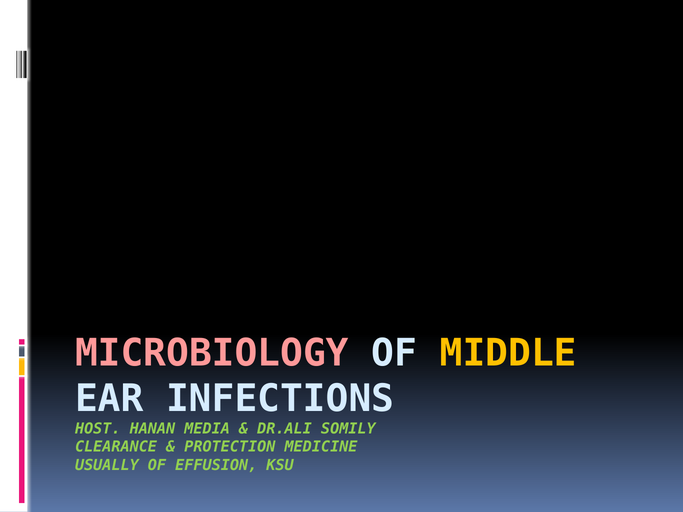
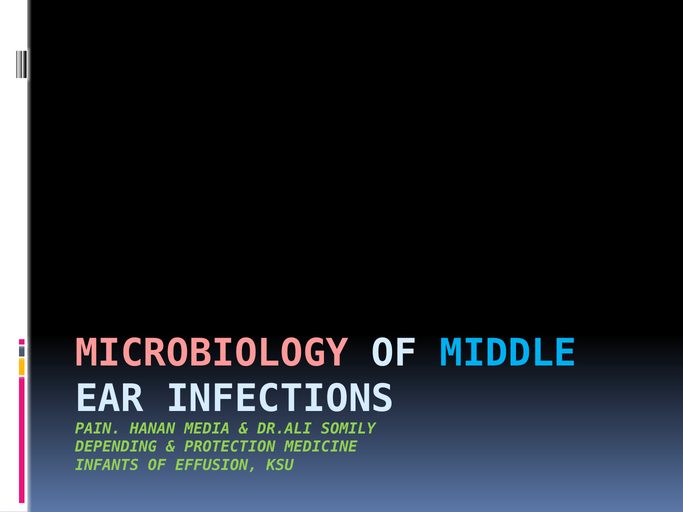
MIDDLE colour: yellow -> light blue (508, 353)
HOST: HOST -> PAIN (98, 429)
CLEARANCE: CLEARANCE -> DEPENDING (116, 447)
USUALLY: USUALLY -> INFANTS (107, 465)
